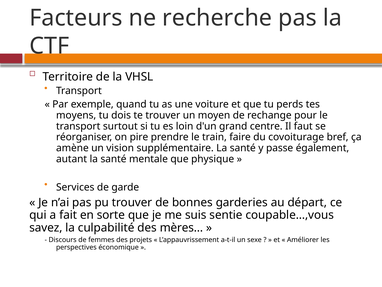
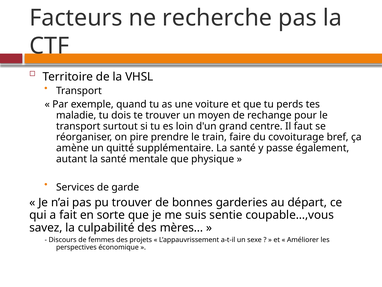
moyens: moyens -> maladie (76, 115)
vision: vision -> quitté (120, 148)
